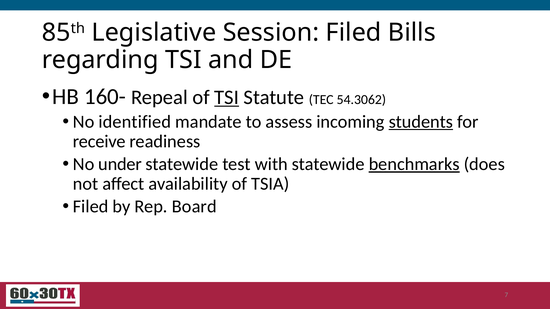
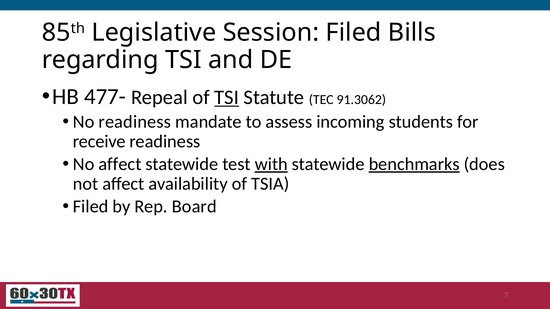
160-: 160- -> 477- (105, 97)
54.3062: 54.3062 -> 91.3062 (361, 100)
No identified: identified -> readiness (135, 122)
students underline: present -> none (421, 122)
No under: under -> affect (120, 164)
with underline: none -> present (271, 164)
